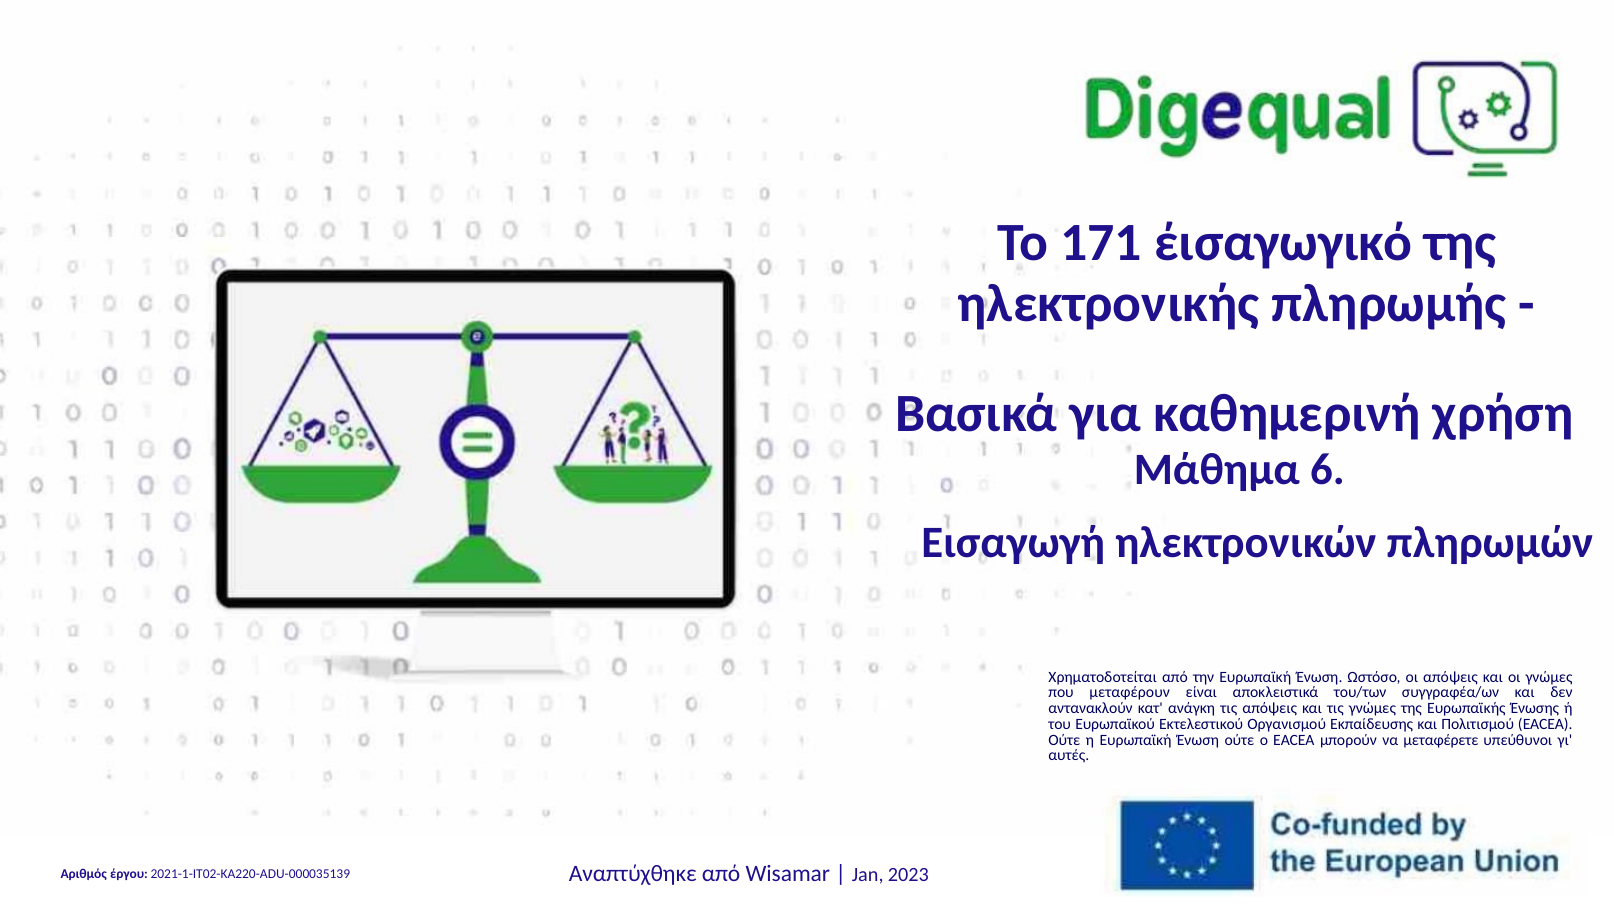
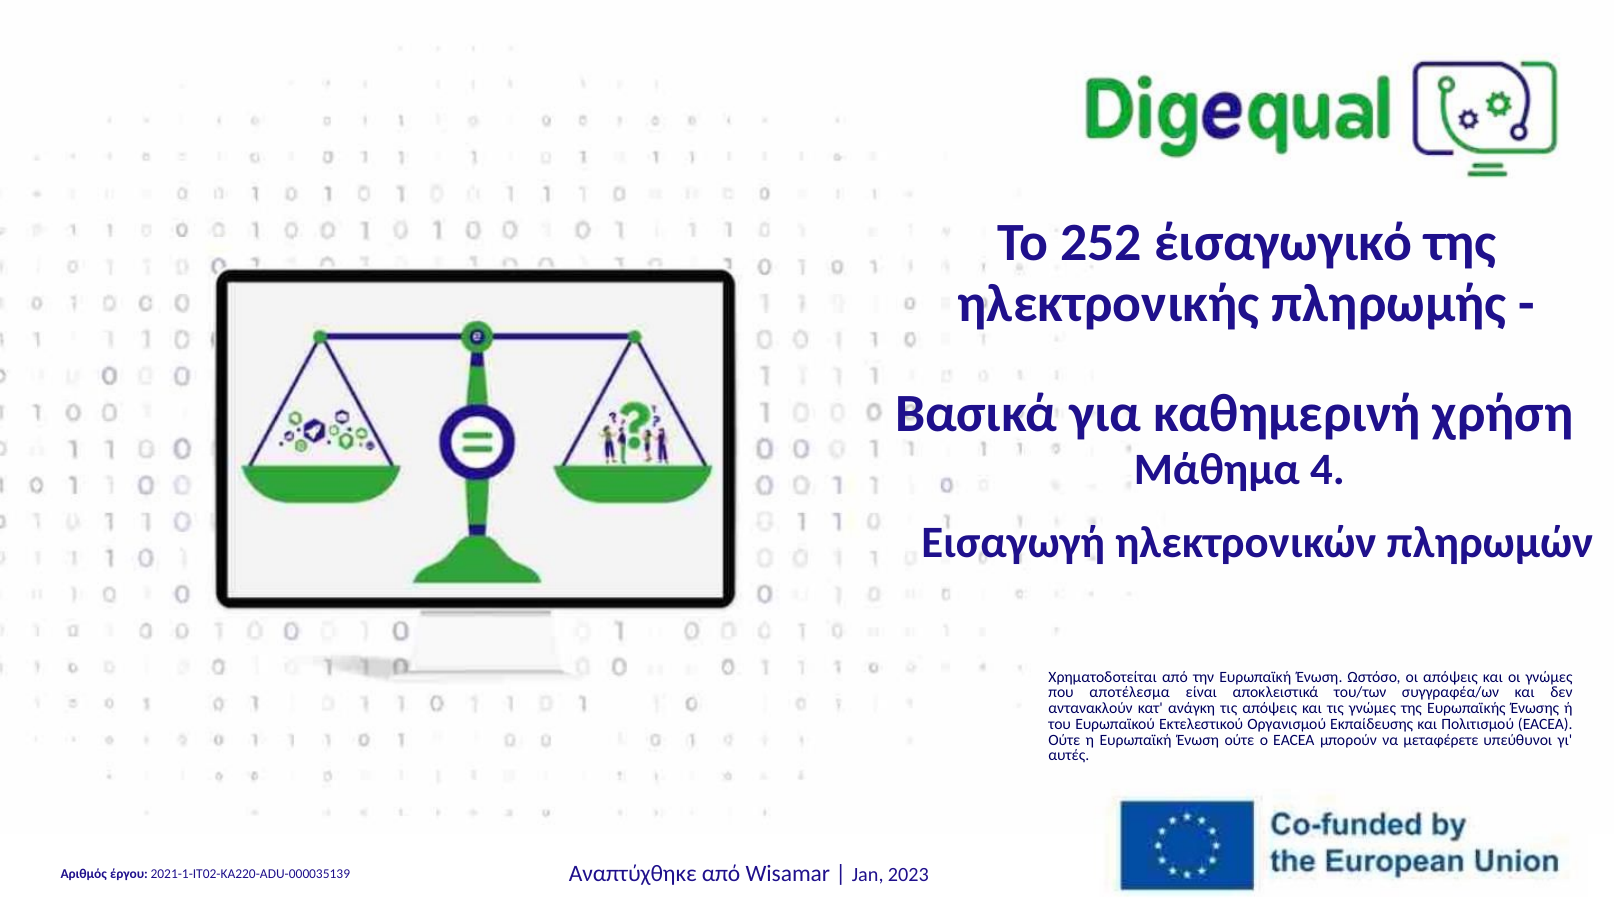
171: 171 -> 252 (1101, 243)
6: 6 -> 4 (1328, 470)
μεταφέρουν: μεταφέρουν -> αποτέλεσμα (1130, 693)
